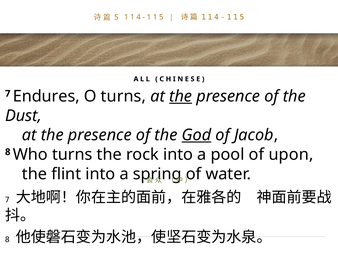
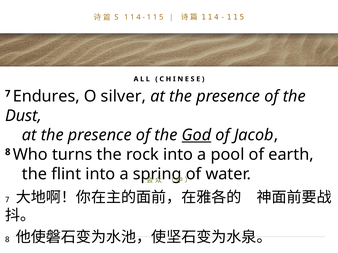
O turns: turns -> silver (123, 96)
the underline: present -> none (181, 96)
upon: upon -> earth (291, 155)
